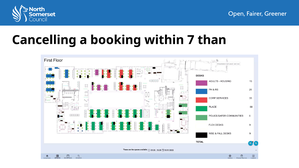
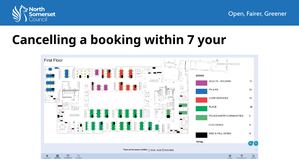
than: than -> your (212, 40)
